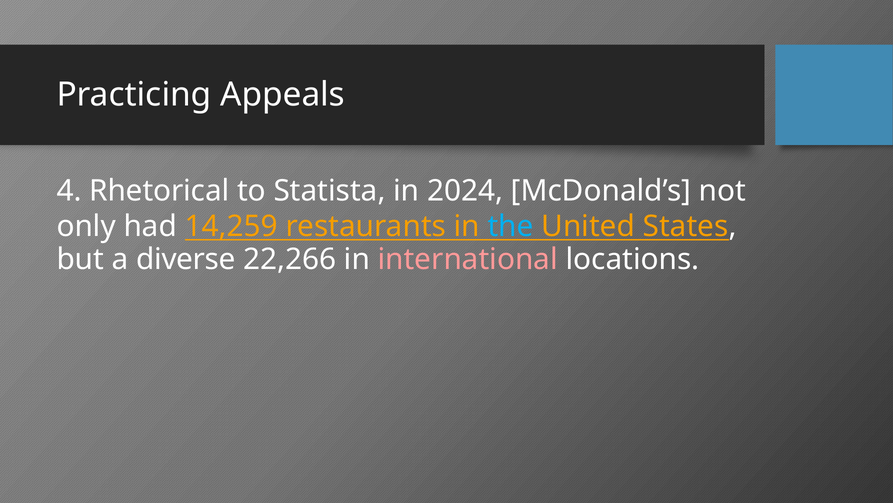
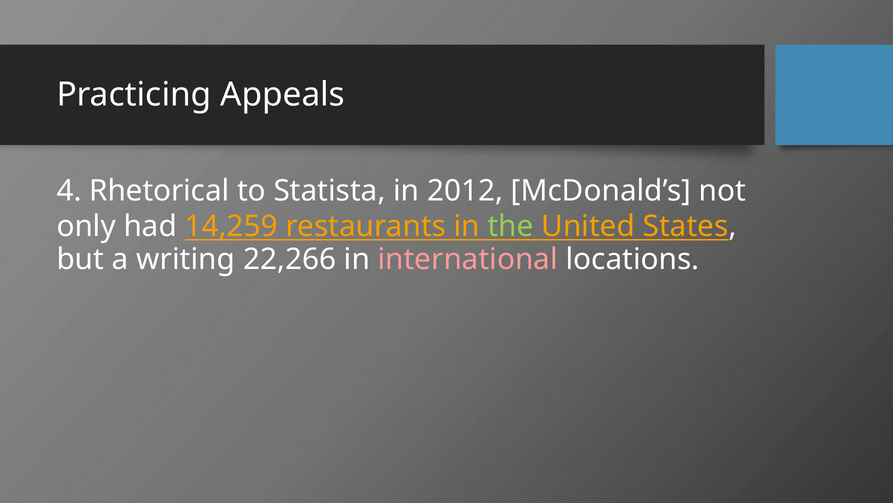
2024: 2024 -> 2012 (465, 190)
the colour: light blue -> light green (511, 226)
diverse: diverse -> writing (186, 259)
